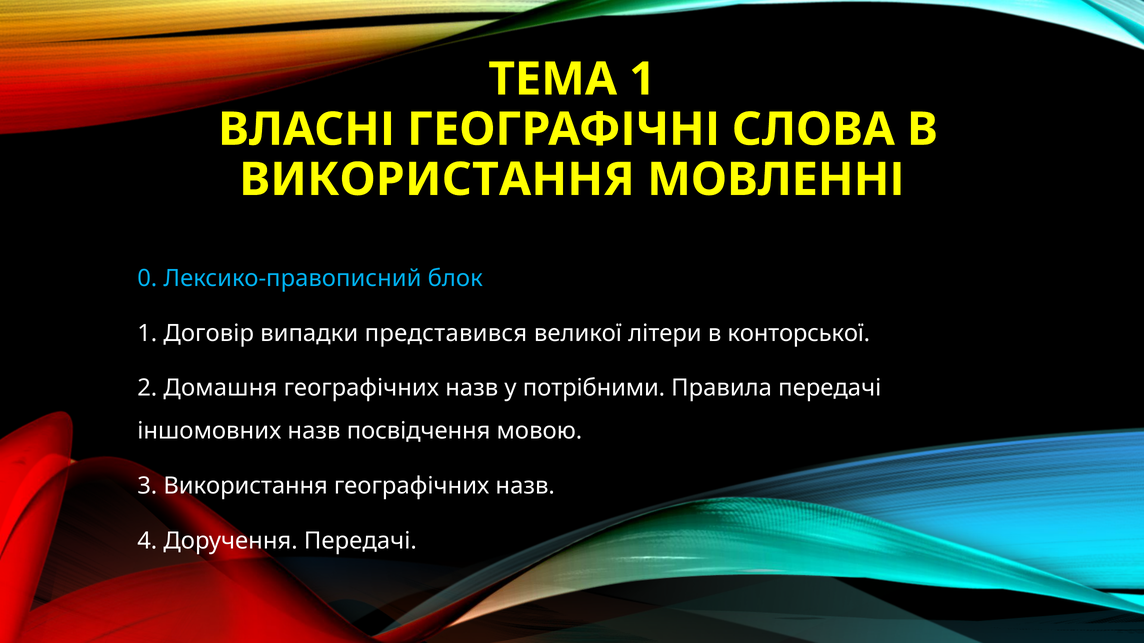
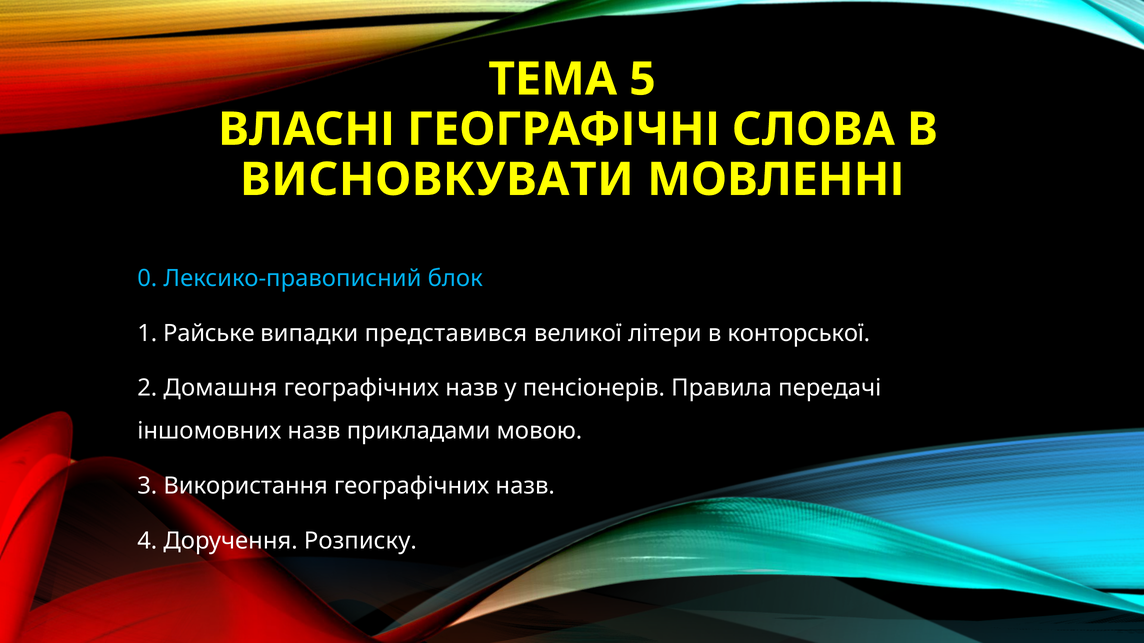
ТЕМА 1: 1 -> 5 (642, 79)
ВИКОРИСТАННЯ: ВИКОРИСТАННЯ -> ВИСНОВКУВАТИ (437, 180)
Договір: Договір -> Райське (209, 333)
потрібними: потрібними -> пенсіонерів (594, 388)
посвідчення: посвідчення -> прикладами (419, 431)
Доручення Передачі: Передачі -> Розписку (360, 541)
